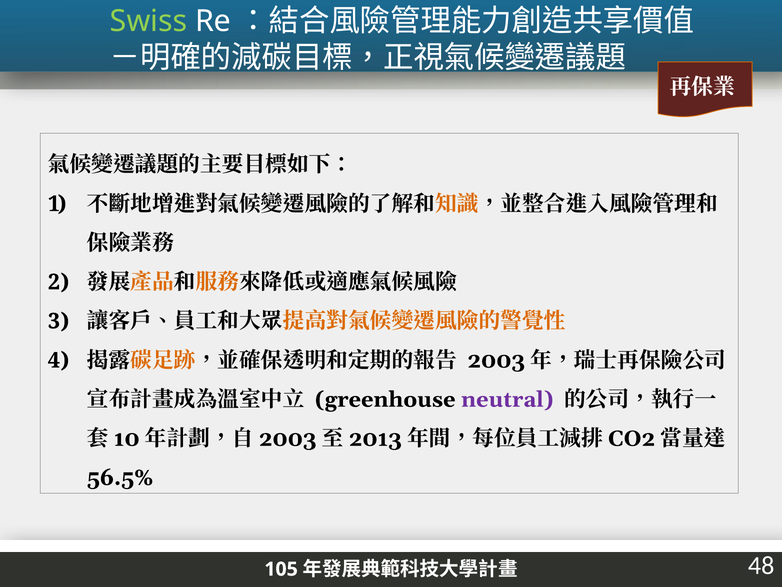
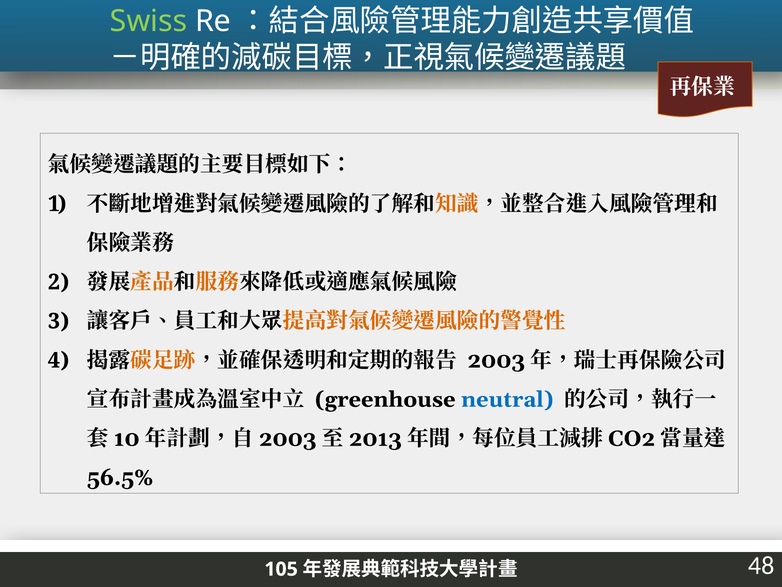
neutral colour: purple -> blue (507, 399)
